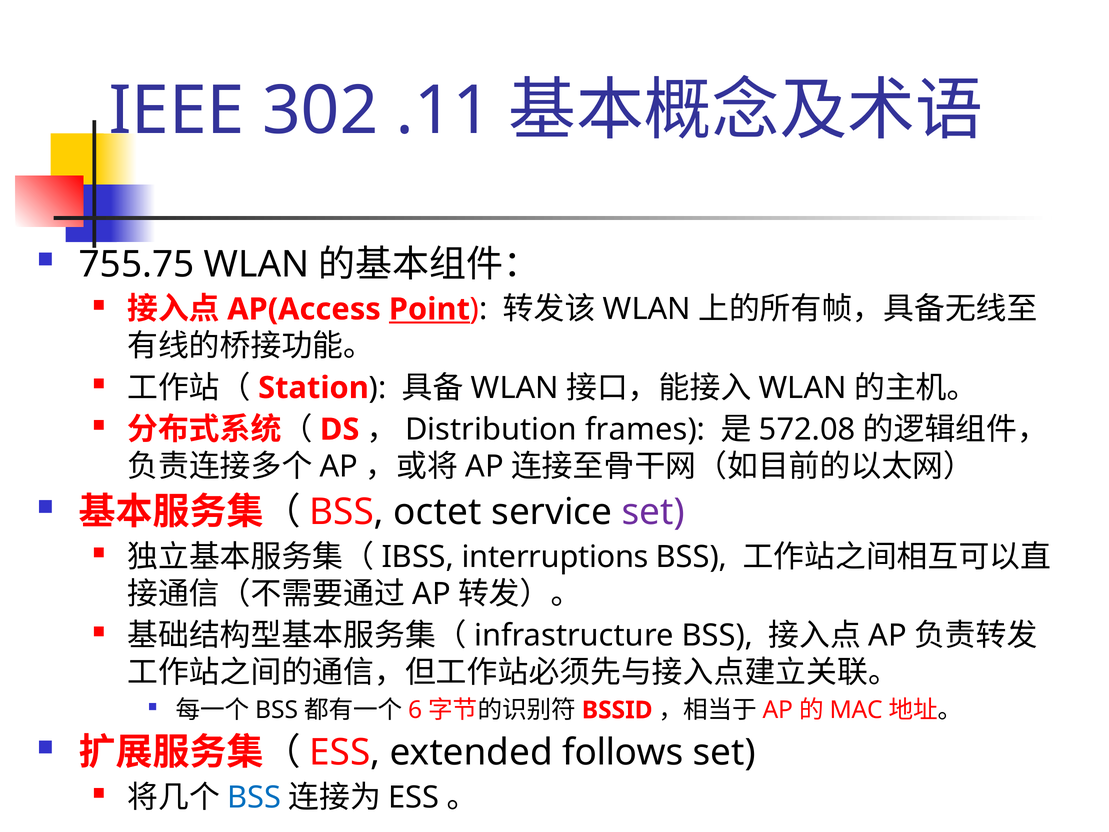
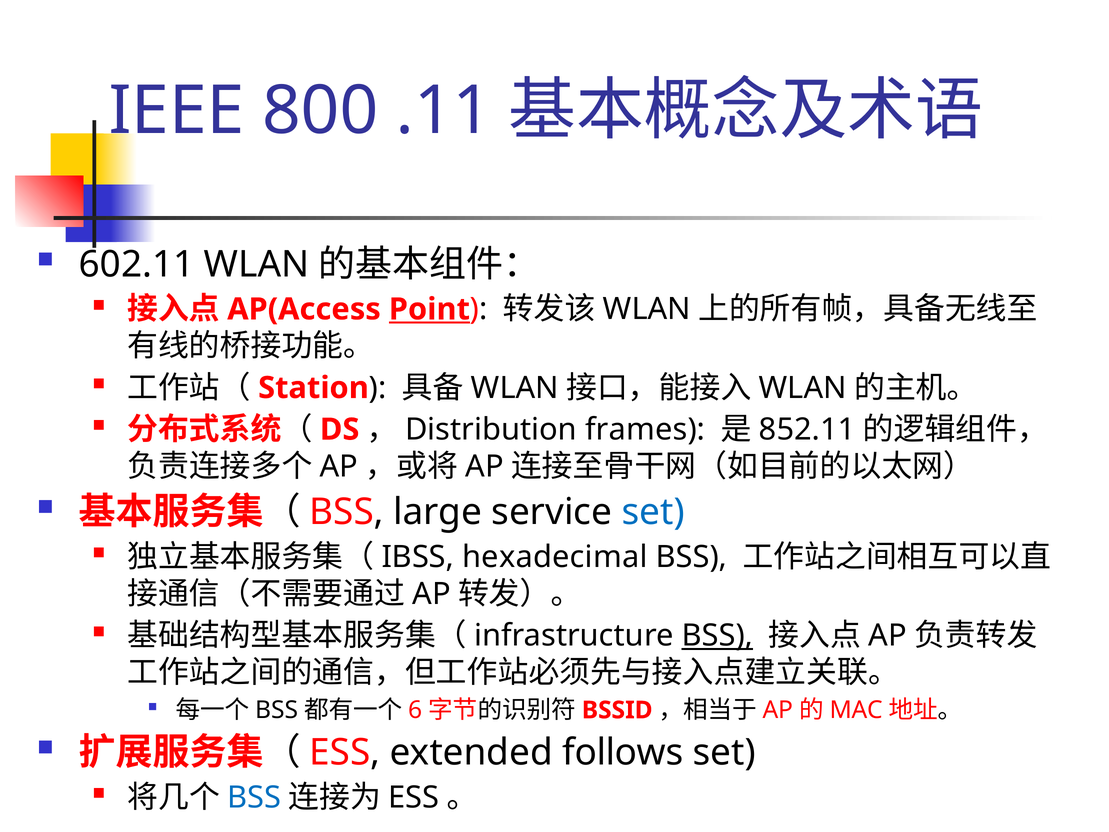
302: 302 -> 800 (320, 111)
755.75: 755.75 -> 602.11 (137, 264)
572.08: 572.08 -> 852.11 (807, 429)
octet: octet -> large (438, 512)
set colour: purple -> blue (653, 512)
interruptions: interruptions -> hexadecimal (555, 557)
BSS underline: none -> present (717, 636)
